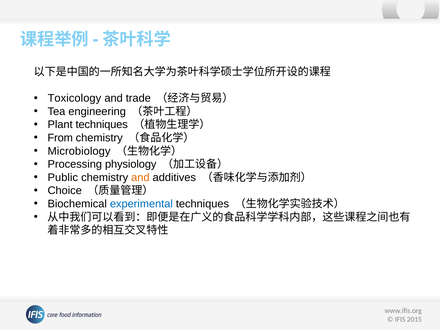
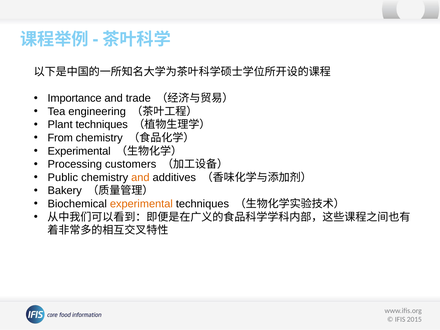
Toxicology: Toxicology -> Importance (75, 98)
Microbiology: Microbiology -> Experimental (79, 151)
physiology: physiology -> customers (131, 164)
Choice: Choice -> Bakery (65, 191)
experimental colour: blue -> orange (141, 204)
